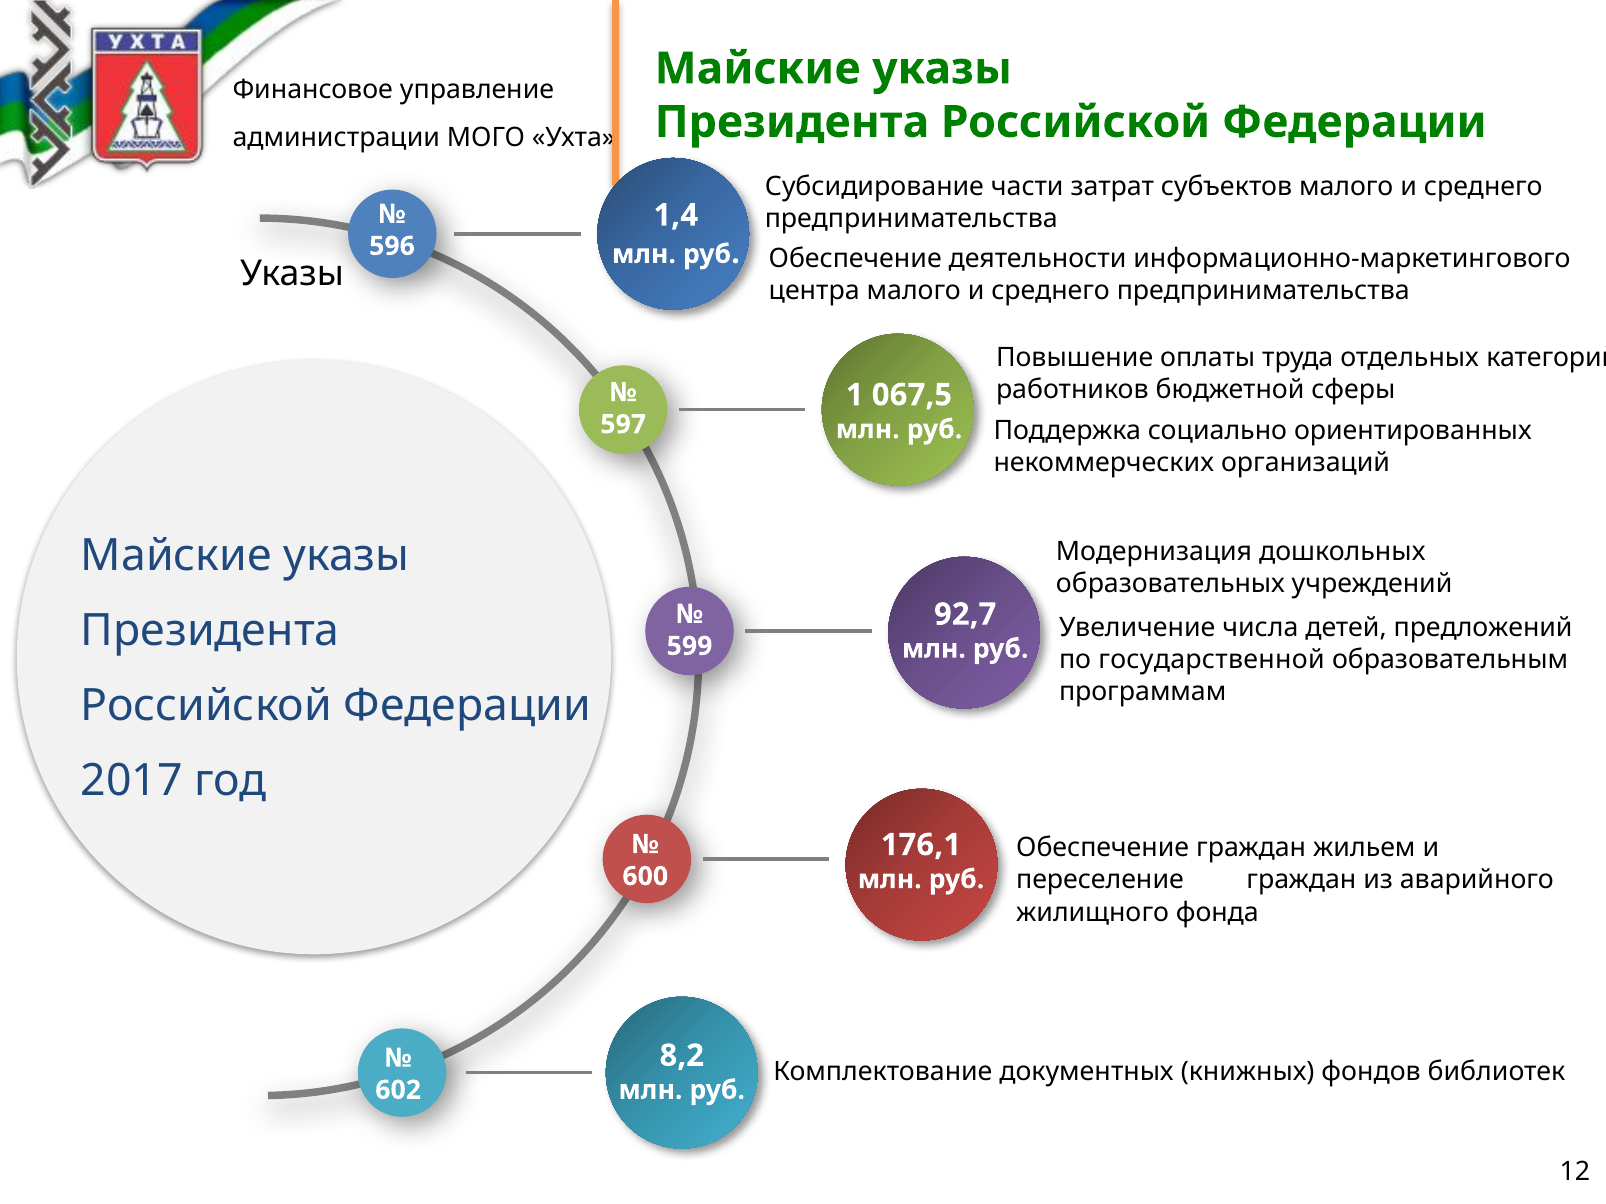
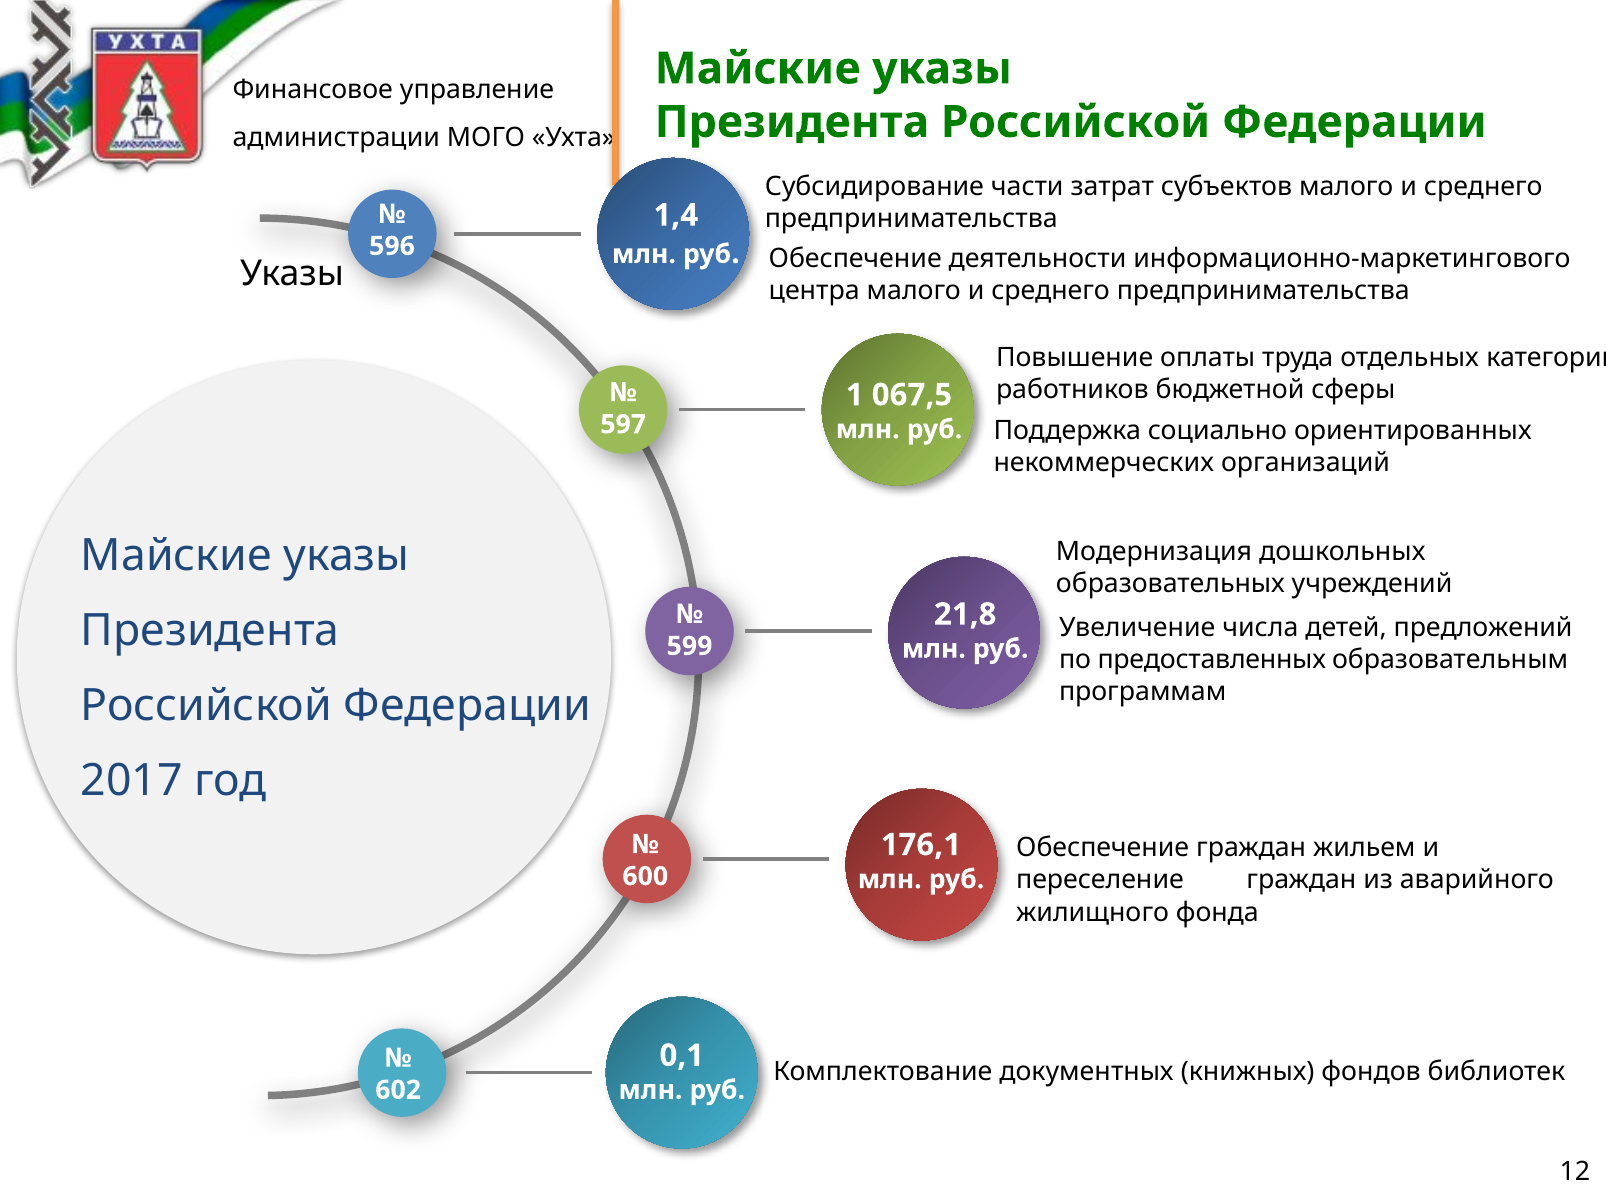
92,7: 92,7 -> 21,8 (965, 615)
государственной: государственной -> предоставленных (1212, 660)
8,2: 8,2 -> 0,1 (682, 1056)
